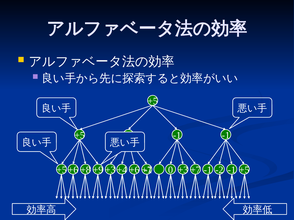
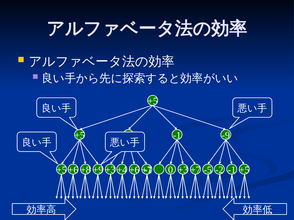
-1: -1 -> -9 (226, 136)
-1: -1 -> -5 (208, 170)
